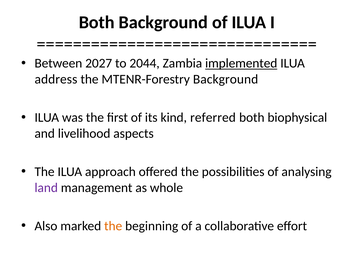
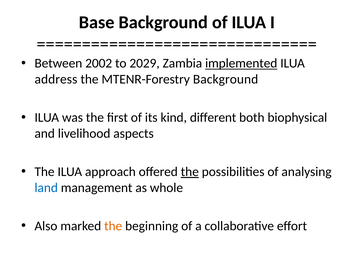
Both: Both -> Base (97, 22)
2027: 2027 -> 2002 (99, 63)
2044: 2044 -> 2029 (145, 63)
referred: referred -> different (213, 117)
the underline: none -> present (190, 171)
land colour: purple -> blue (46, 187)
